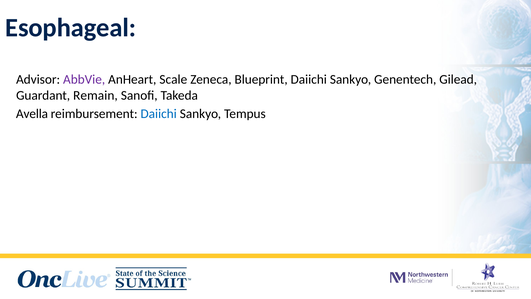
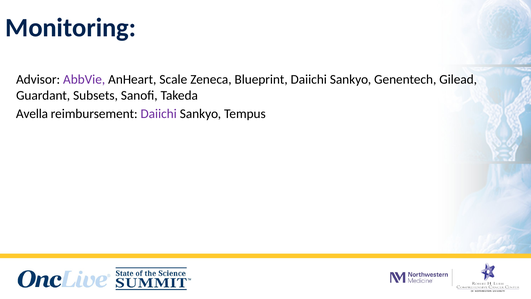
Esophageal: Esophageal -> Monitoring (71, 28)
Remain: Remain -> Subsets (96, 95)
Daiichi colour: blue -> purple (159, 114)
